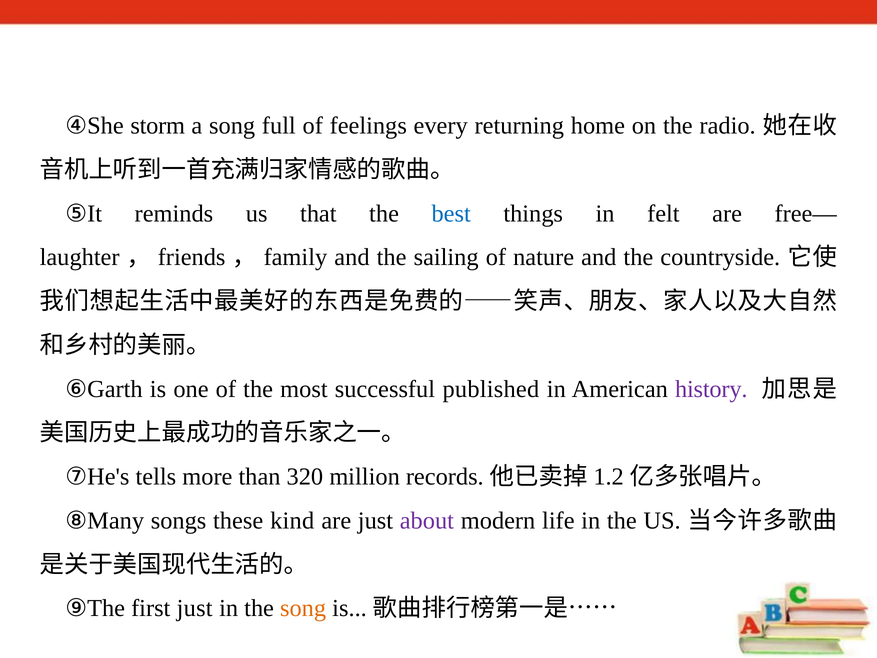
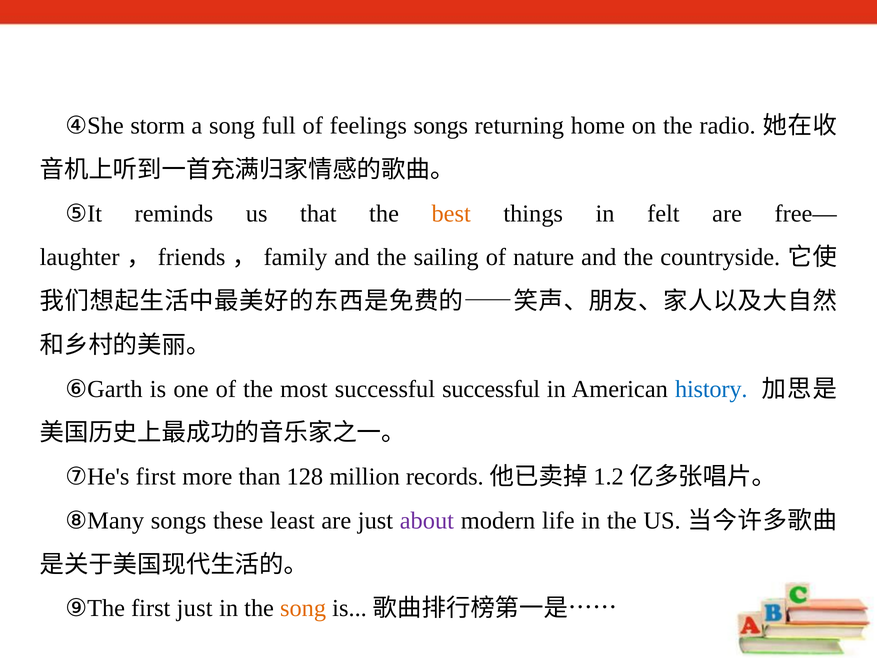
feelings every: every -> songs (441, 126)
best colour: blue -> orange (451, 213)
successful published: published -> successful (491, 389)
history colour: purple -> blue (711, 389)
⑦He's tells: tells -> first (156, 477)
320: 320 -> 128 (305, 477)
kind: kind -> least (292, 520)
